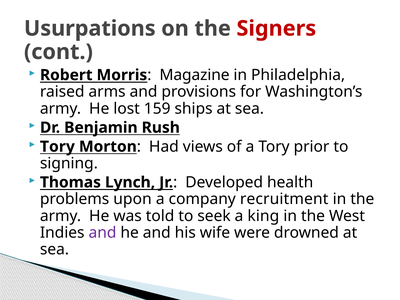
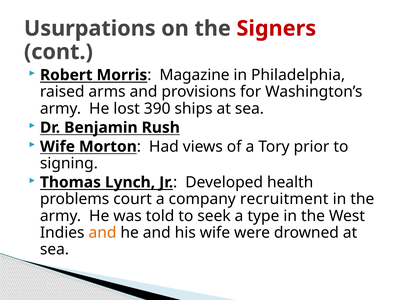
159: 159 -> 390 (157, 109)
Tory: Tory -> Wife (57, 147)
upon: upon -> court (133, 199)
king: king -> type (263, 216)
and colour: purple -> orange (102, 233)
